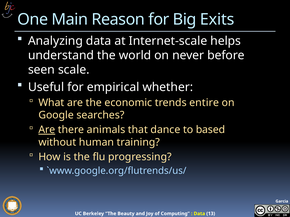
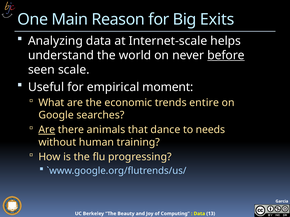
before underline: none -> present (226, 55)
whether: whether -> moment (168, 87)
based: based -> needs (210, 130)
